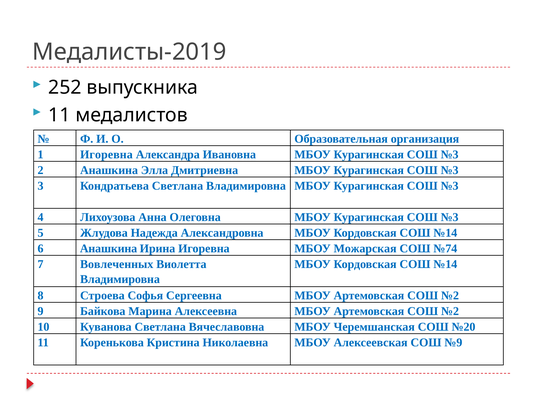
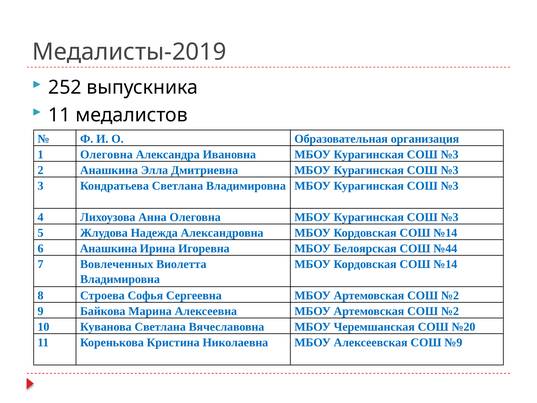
1 Игоревна: Игоревна -> Олеговна (106, 154)
Можарская: Можарская -> Белоярская (365, 248)
№74: №74 -> №44 (445, 248)
